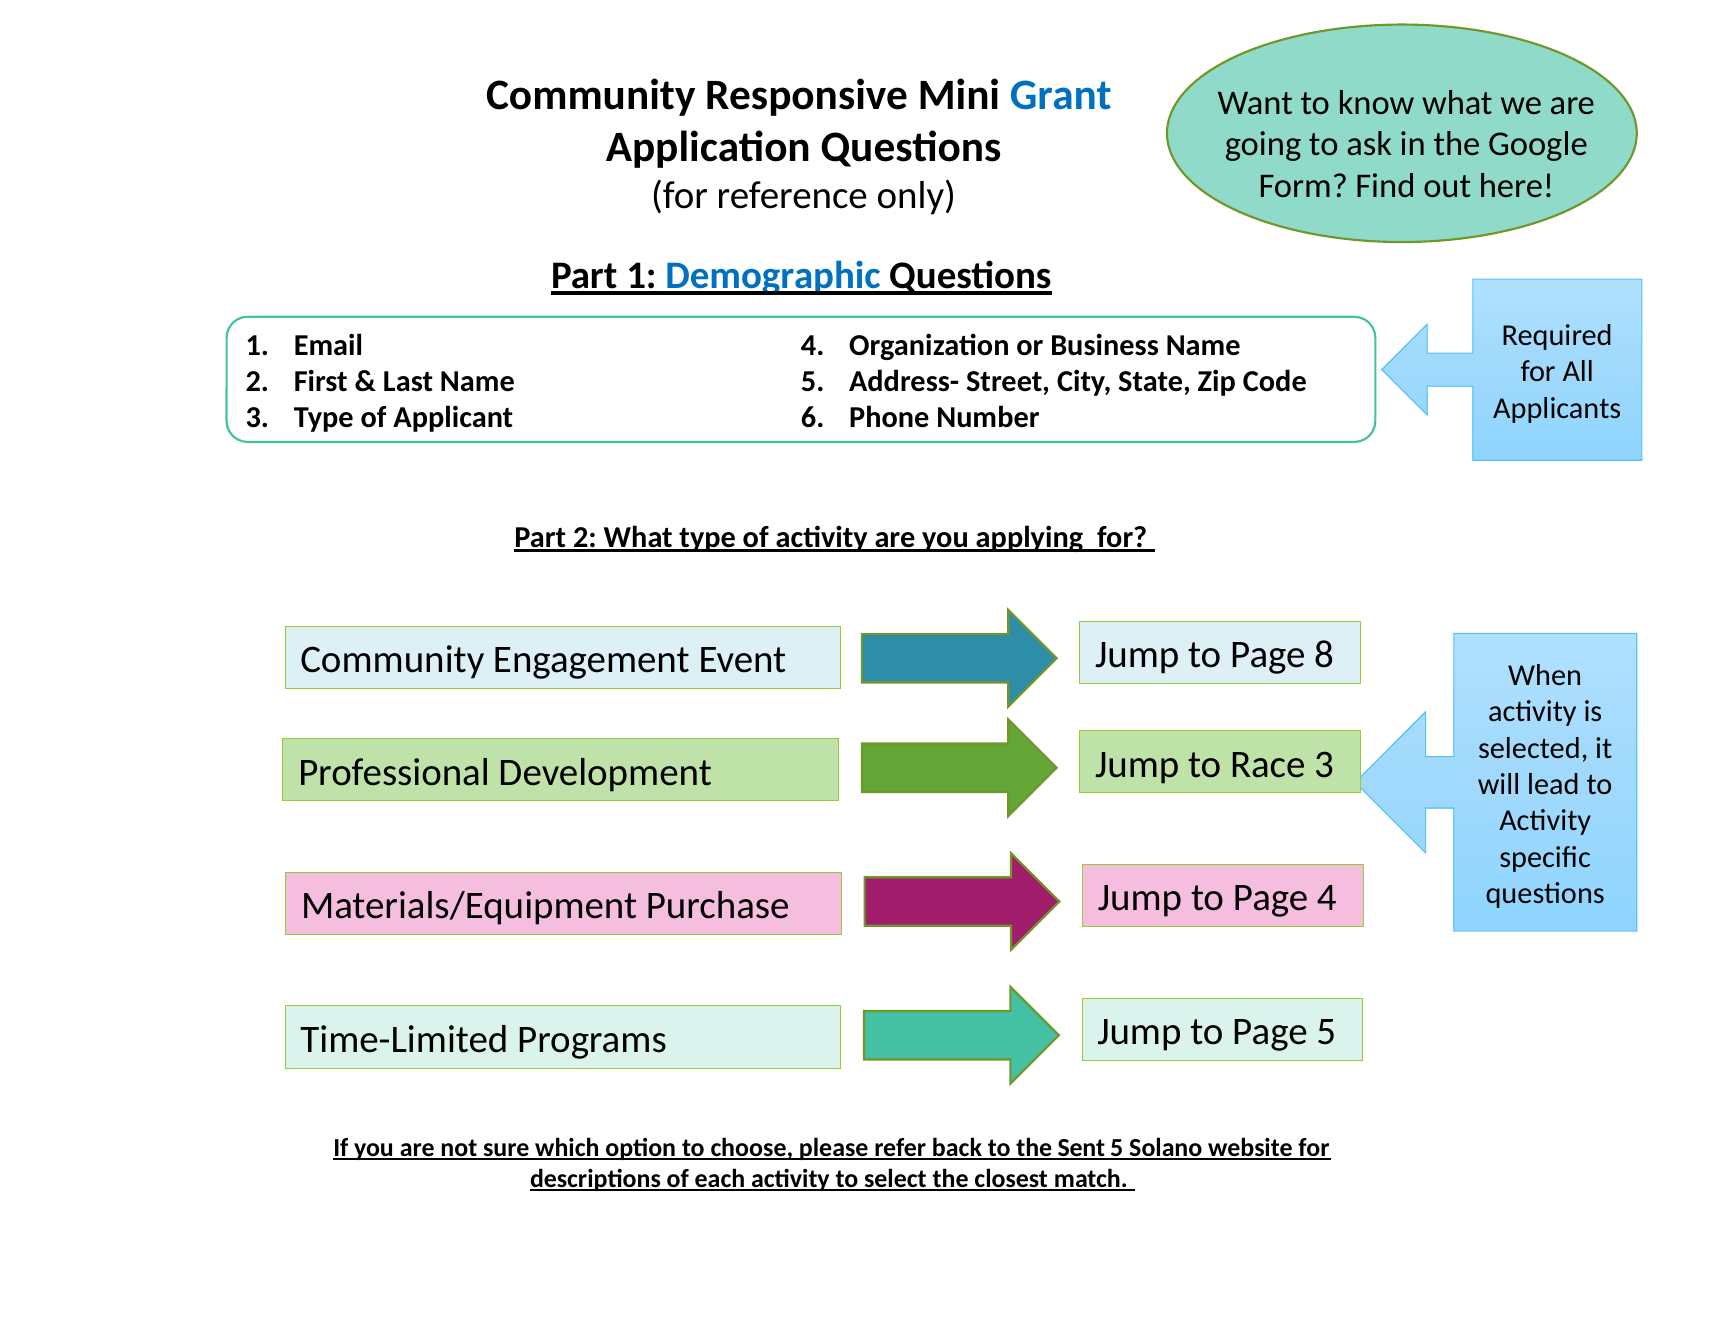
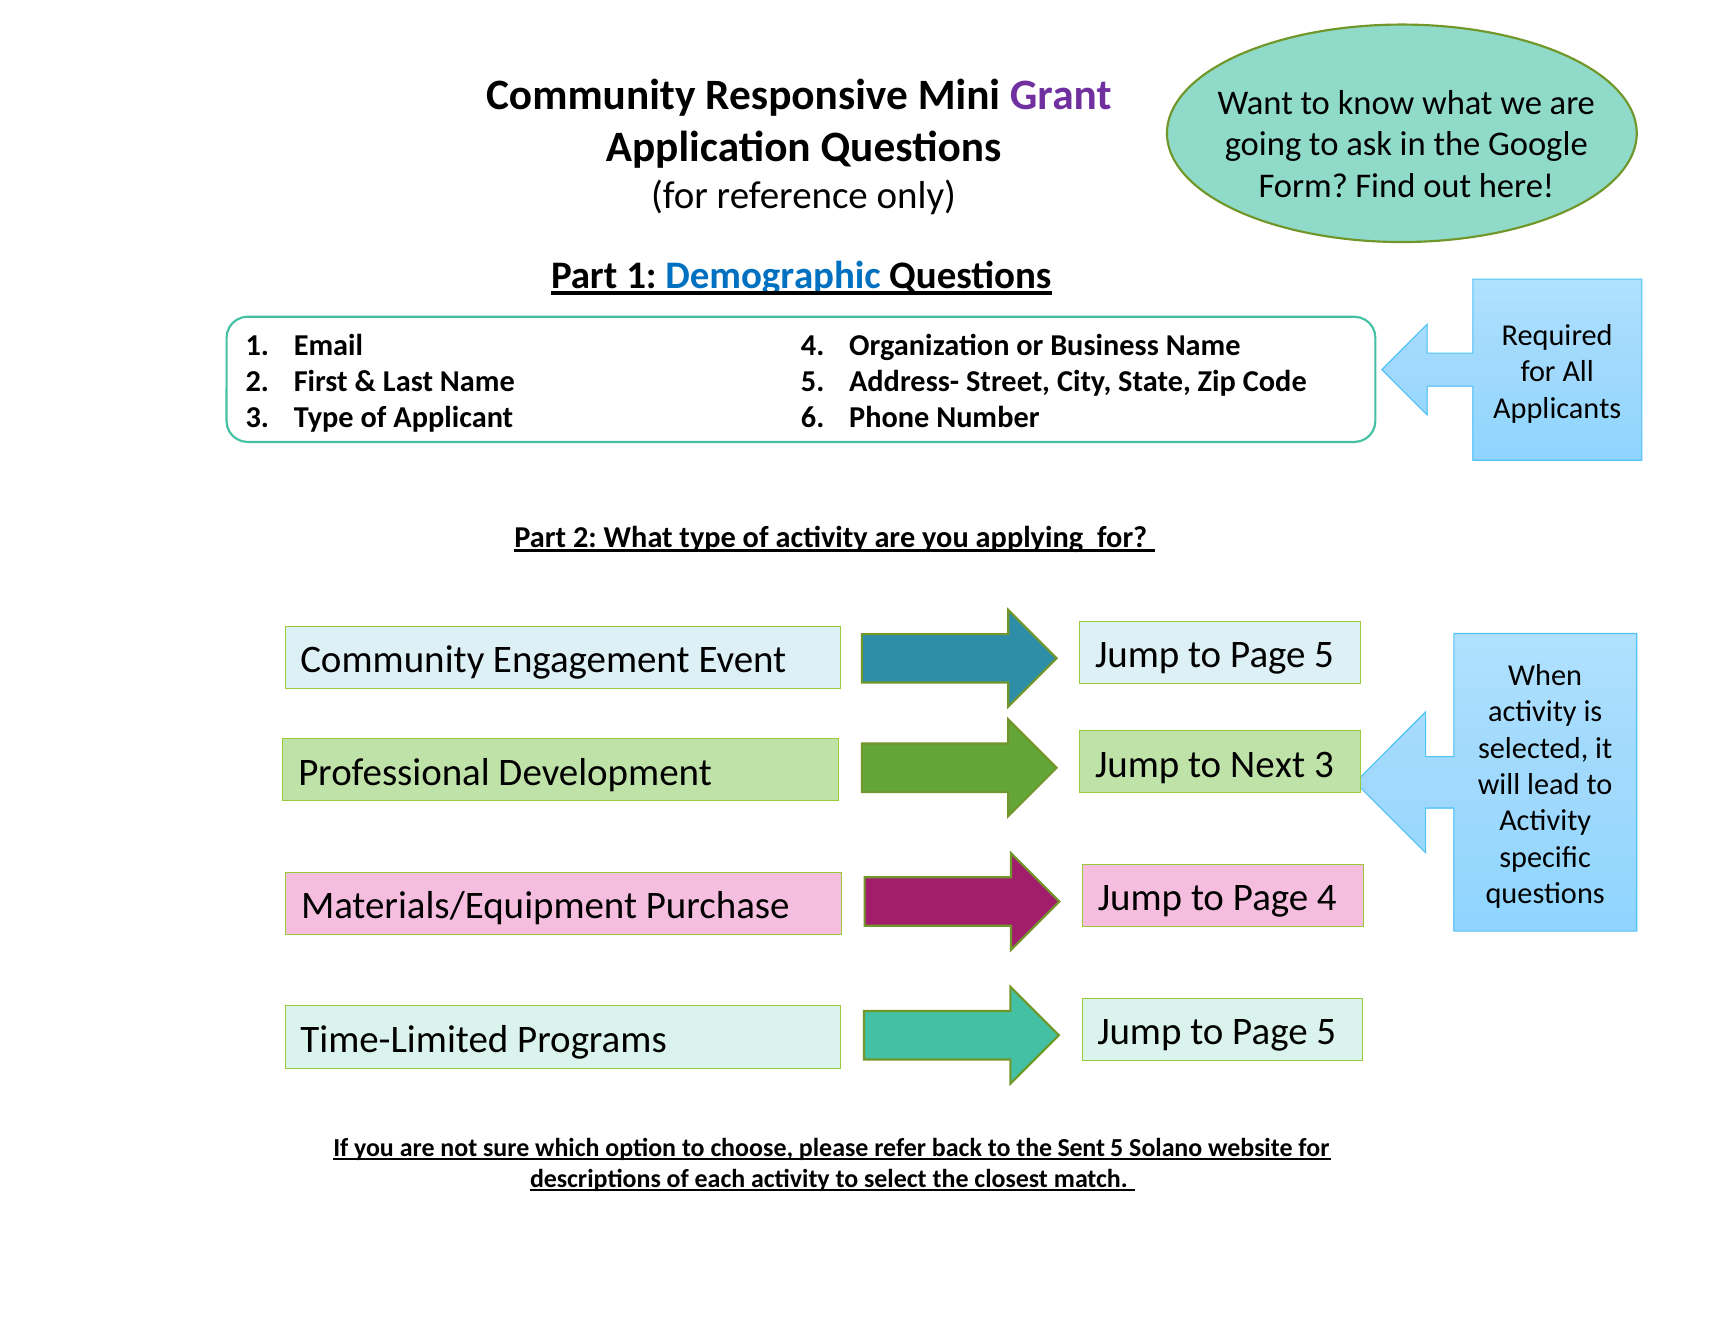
Grant colour: blue -> purple (1061, 95)
8: 8 -> 5 (1324, 655)
Race: Race -> Next (1268, 764)
